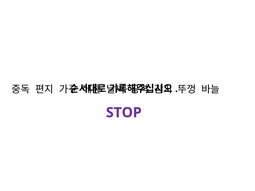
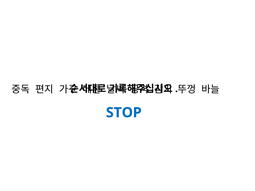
STOP colour: purple -> blue (124, 113)
